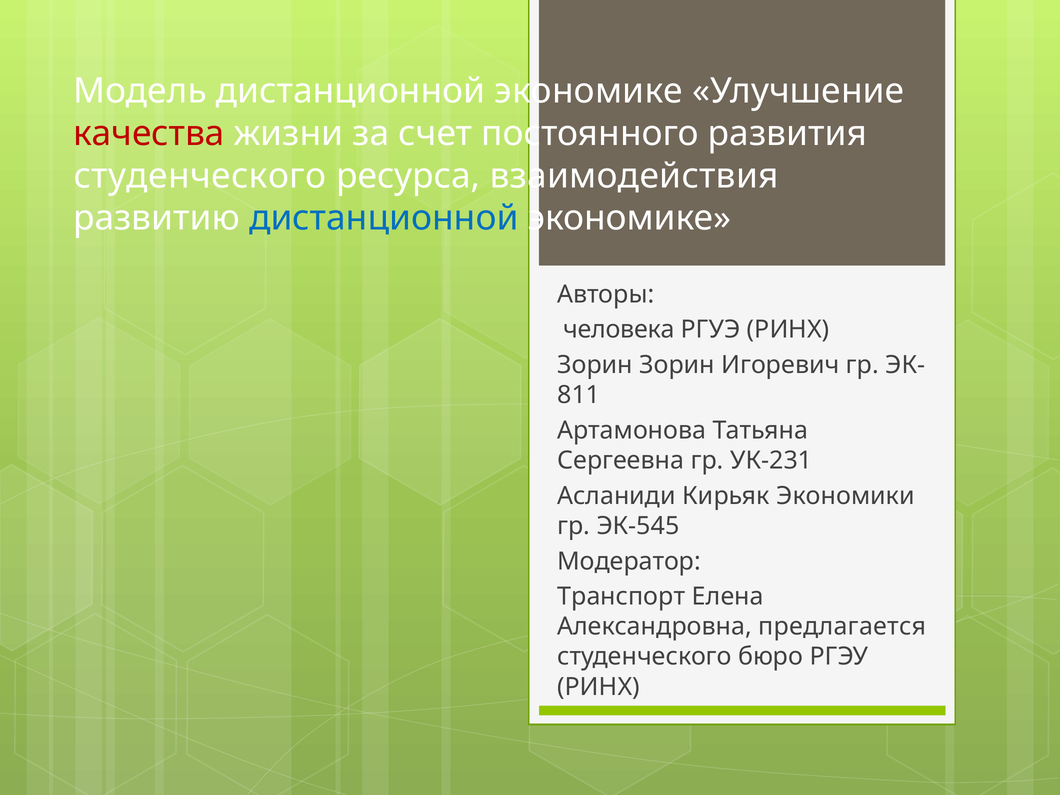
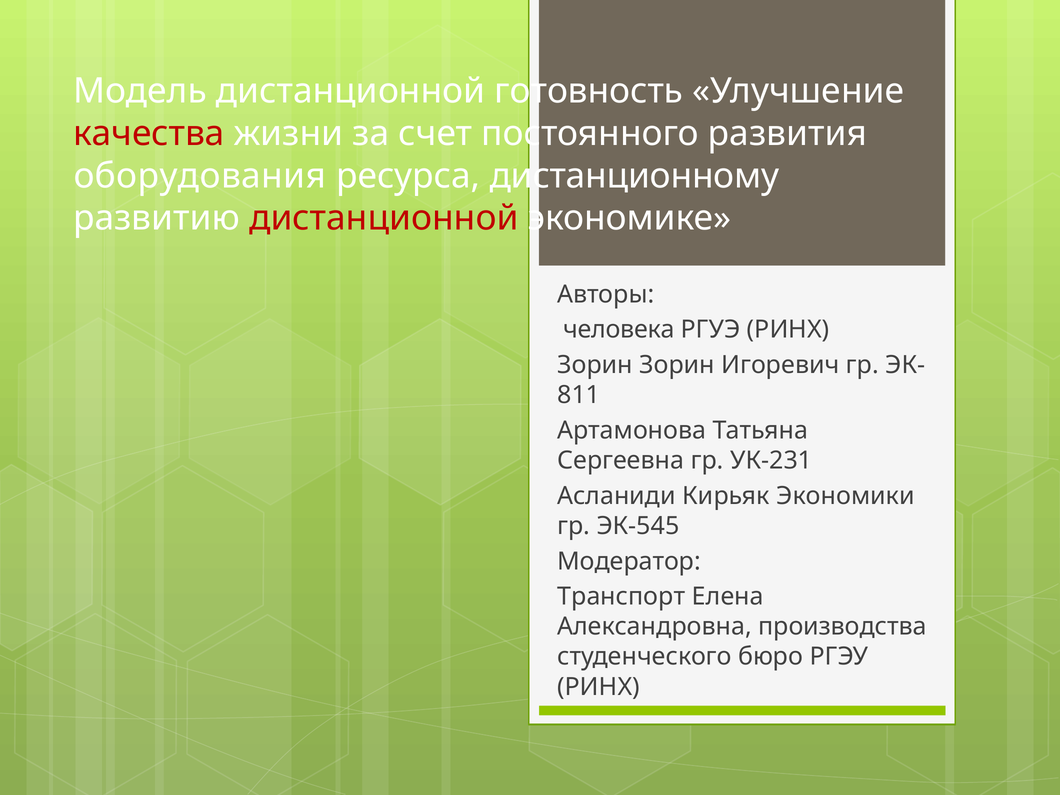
Модель дистанционной экономике: экономике -> готовность (589, 91)
студенческого: студенческого -> оборудования (200, 176)
взаимодействия: взаимодействия -> дистанционному (634, 176)
дистанционной colour: blue -> red (384, 218)
предлагается: предлагается -> производства (842, 627)
